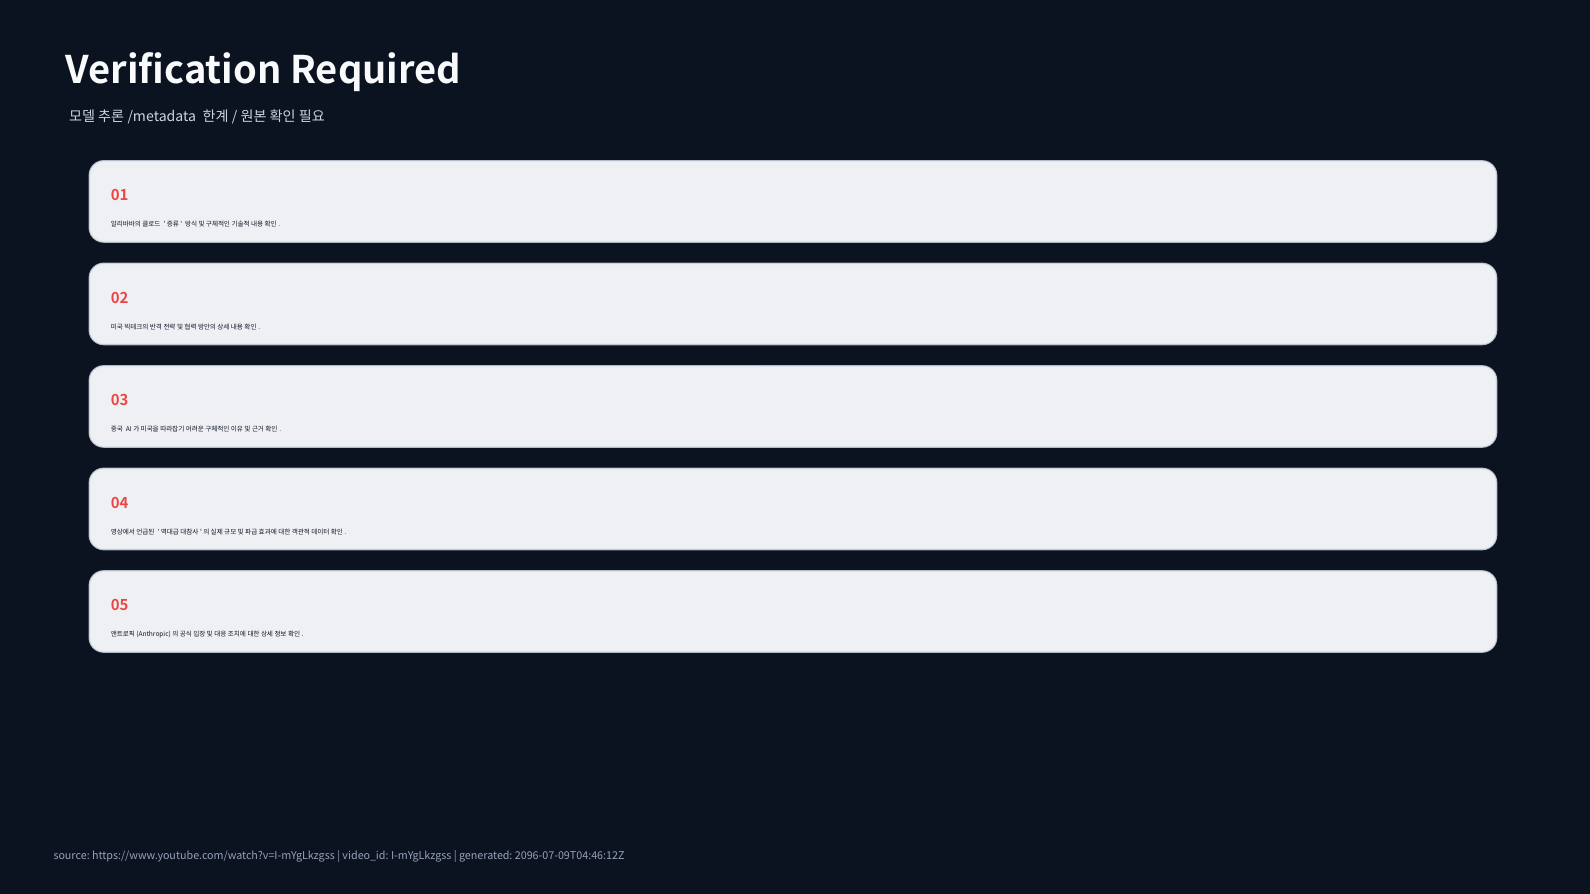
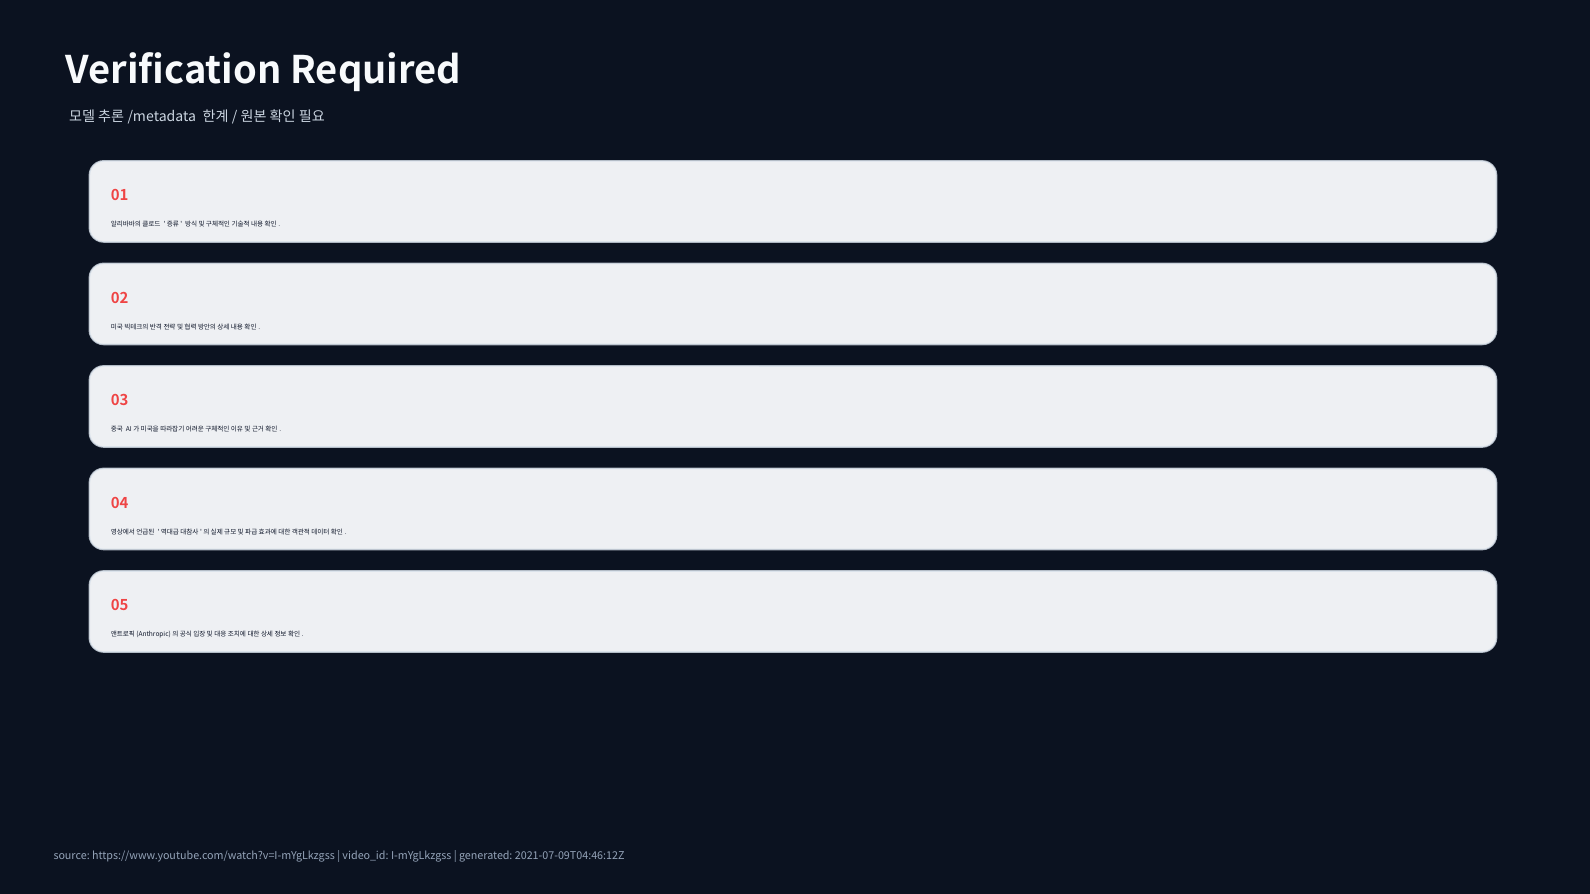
2096-07-09T04:46:12Z: 2096-07-09T04:46:12Z -> 2021-07-09T04:46:12Z (570, 856)
